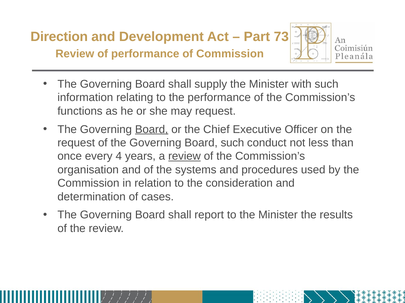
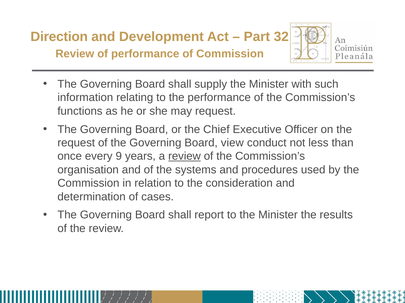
73: 73 -> 32 (281, 37)
Board underline: present -> none (152, 130)
Board such: such -> view (232, 143)
4: 4 -> 9 (119, 157)
